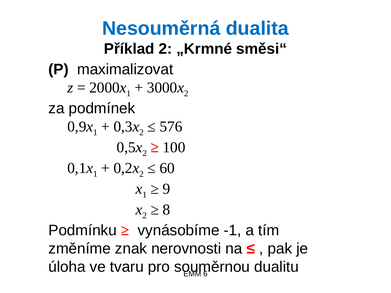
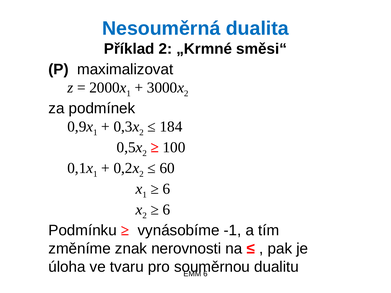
576: 576 -> 184 (171, 127)
9: 9 -> 6 (166, 189)
8: 8 -> 6 (166, 210)
